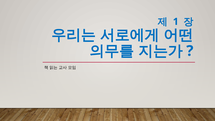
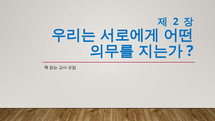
1: 1 -> 2 (176, 22)
